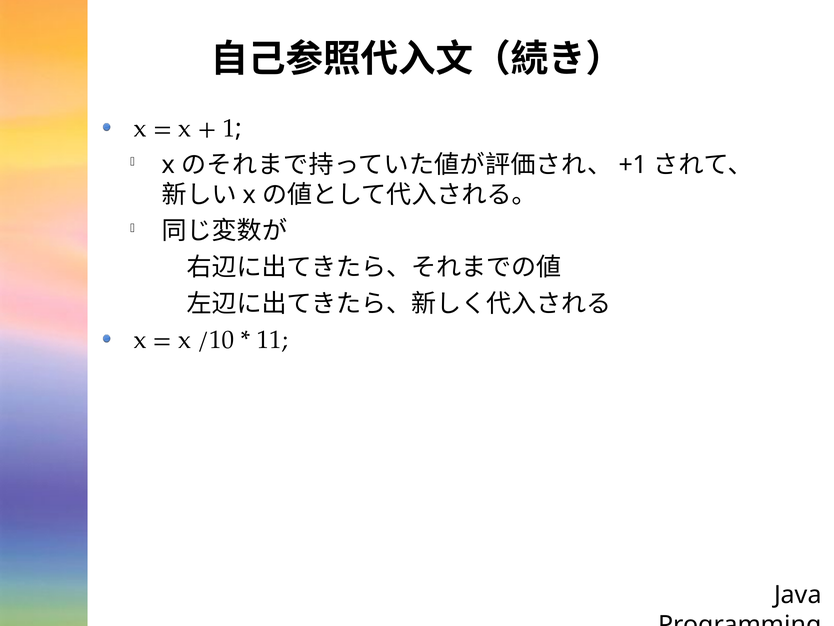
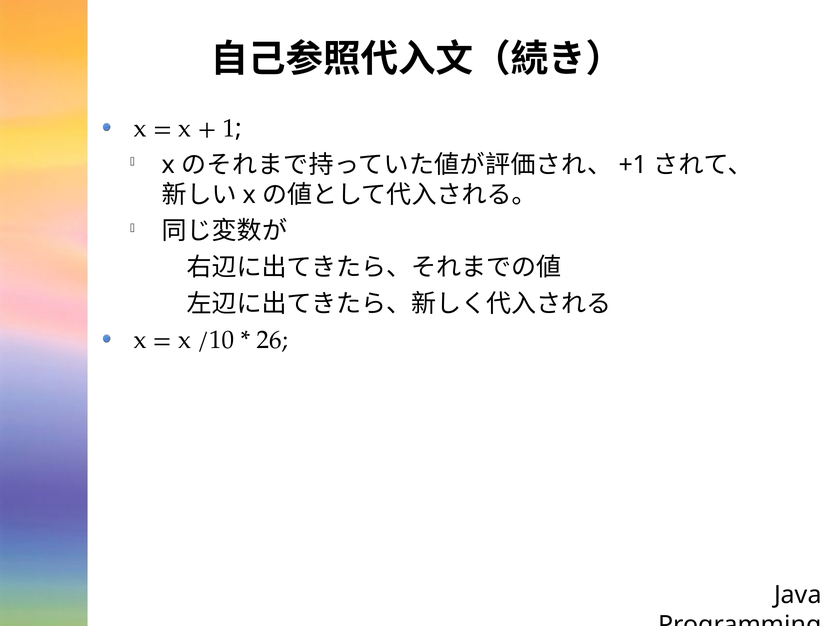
11: 11 -> 26 (272, 340)
